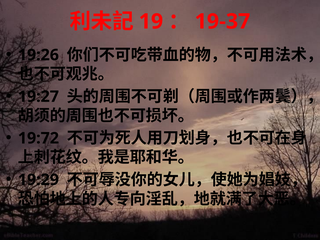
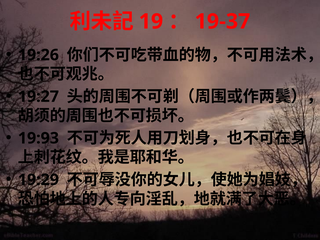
19:72: 19:72 -> 19:93 (38, 138)
